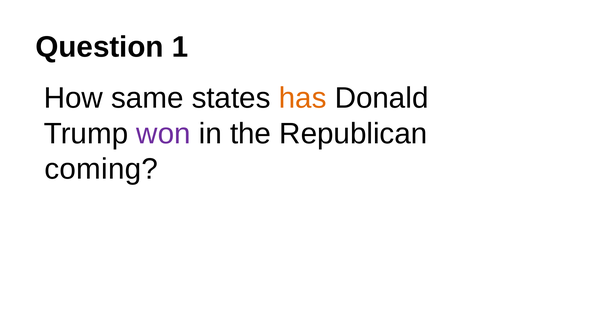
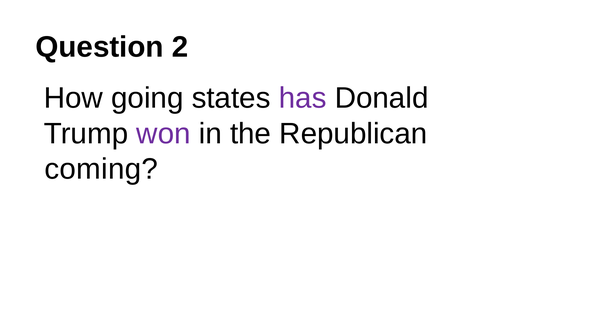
1: 1 -> 2 (180, 47)
same: same -> going (147, 98)
has colour: orange -> purple (303, 98)
